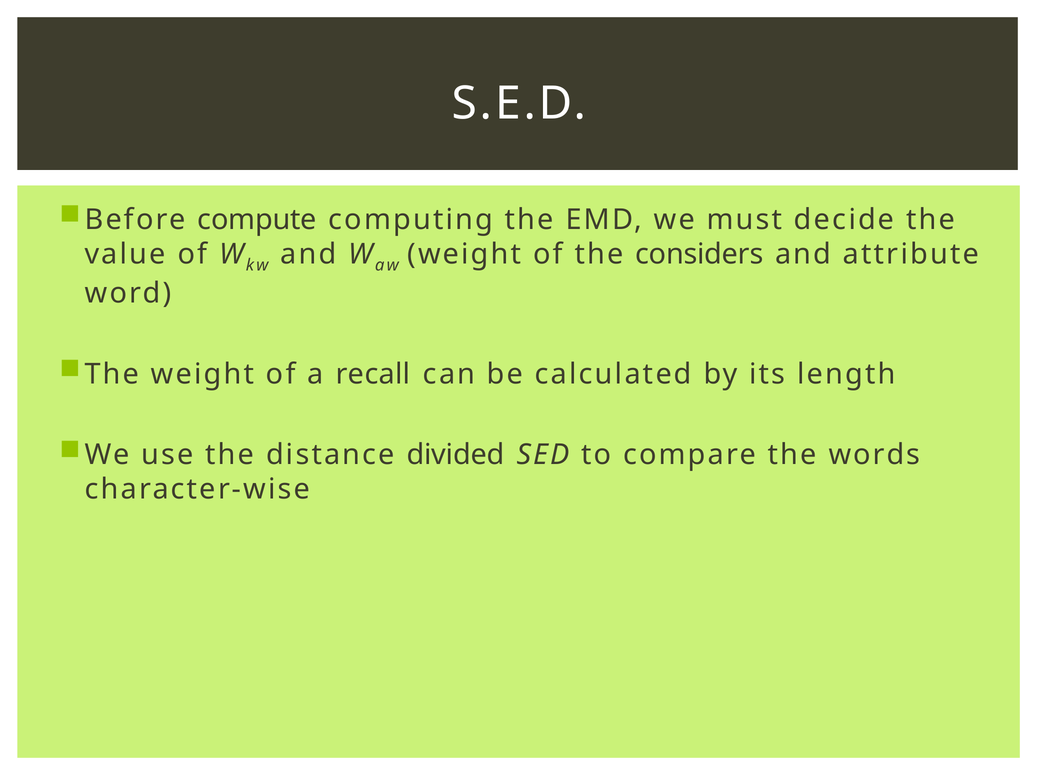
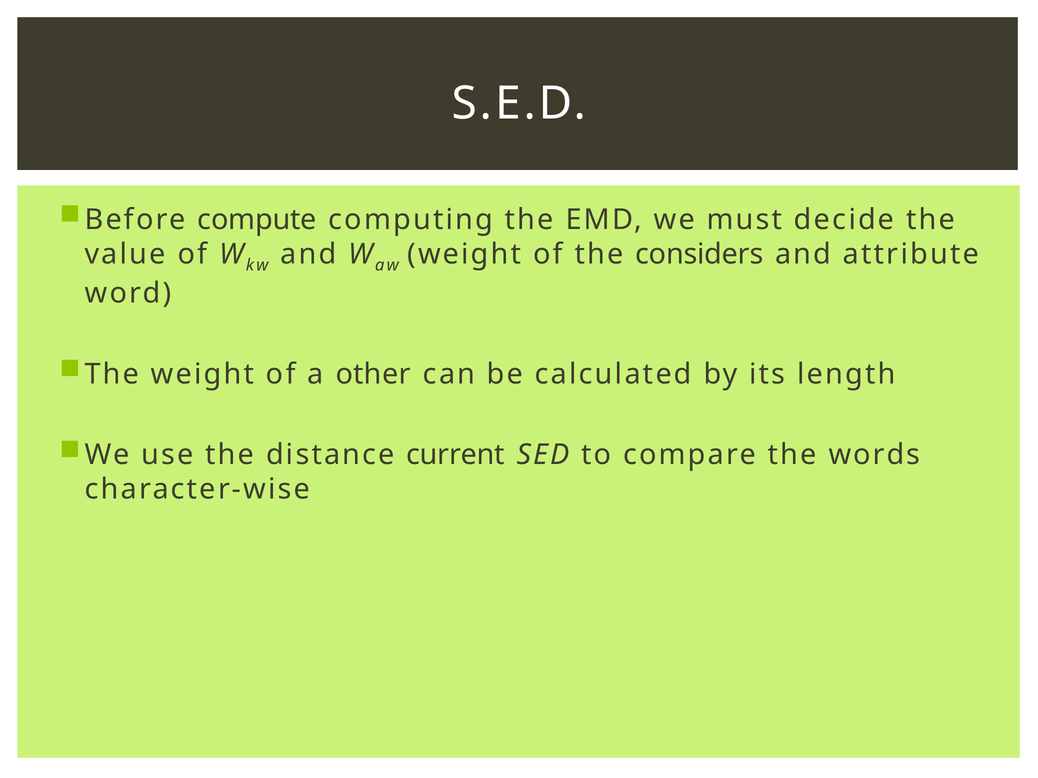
recall: recall -> other (373, 374)
divided: divided -> current (456, 455)
